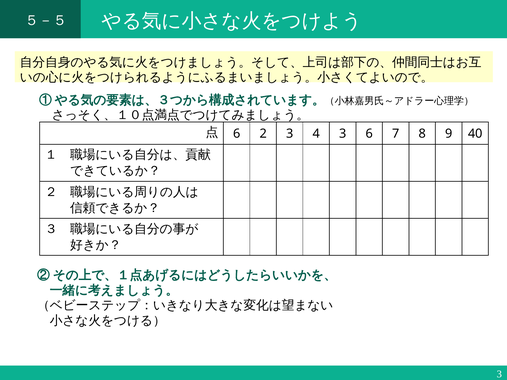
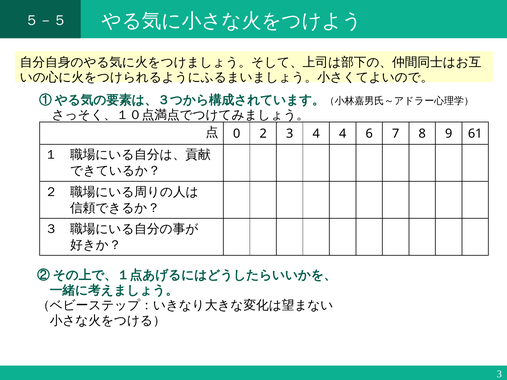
6: 6 -> 0 (237, 134)
4 3: 3 -> 4 (343, 134)
40: 40 -> 61 (475, 134)
